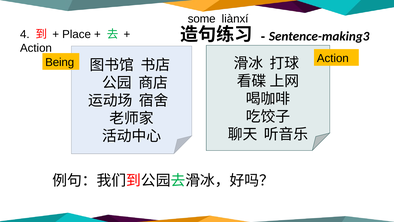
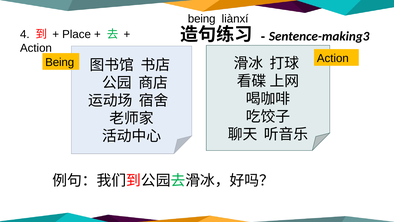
some: some -> being (202, 19)
